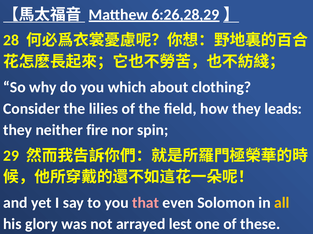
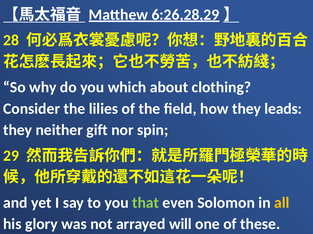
fire: fire -> gift (97, 130)
that colour: pink -> light green (146, 203)
lest: lest -> will (180, 225)
